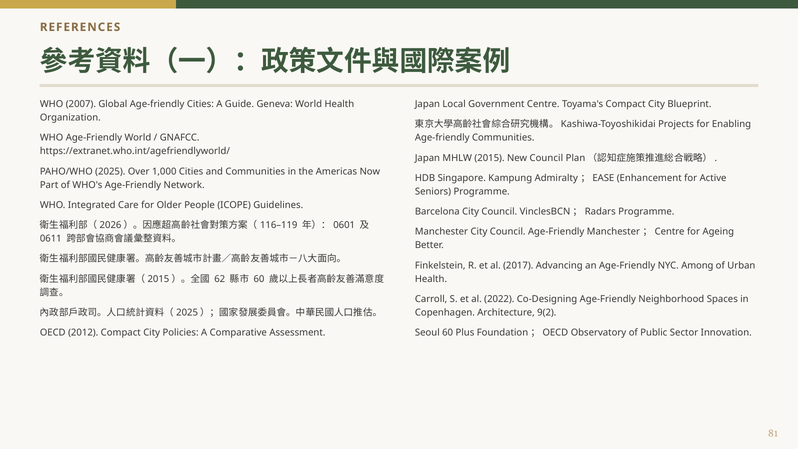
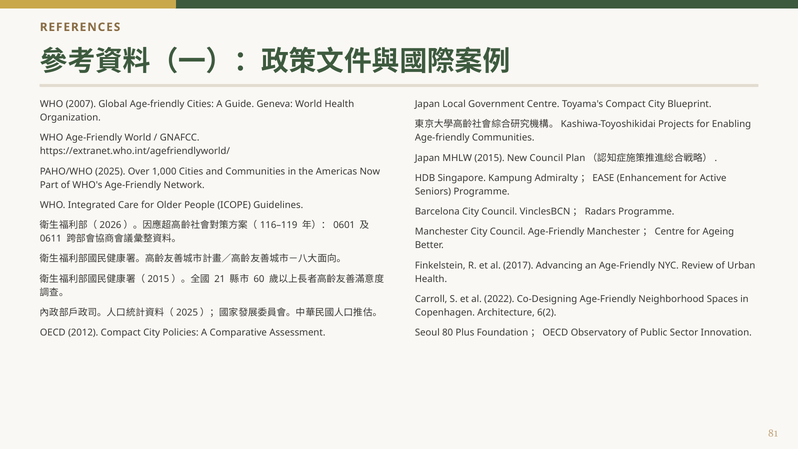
Among: Among -> Review (697, 265)
62: 62 -> 21 (220, 279)
9(2: 9(2 -> 6(2 (547, 313)
Seoul 60: 60 -> 80 (448, 333)
